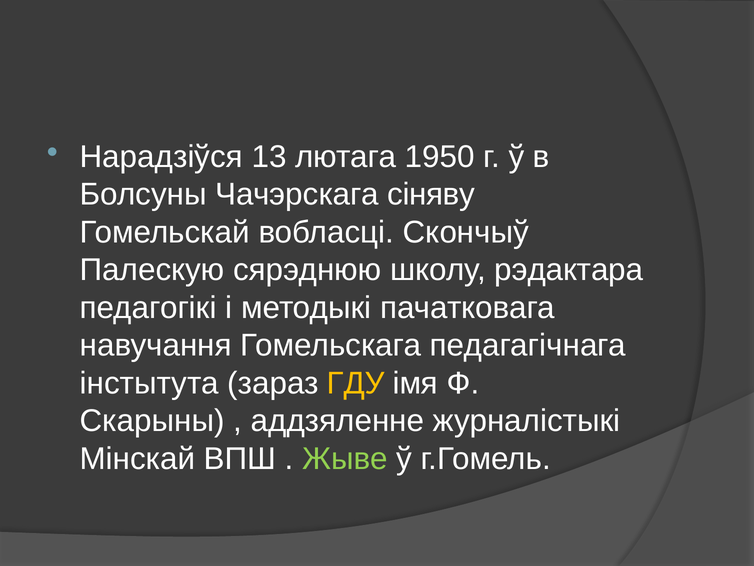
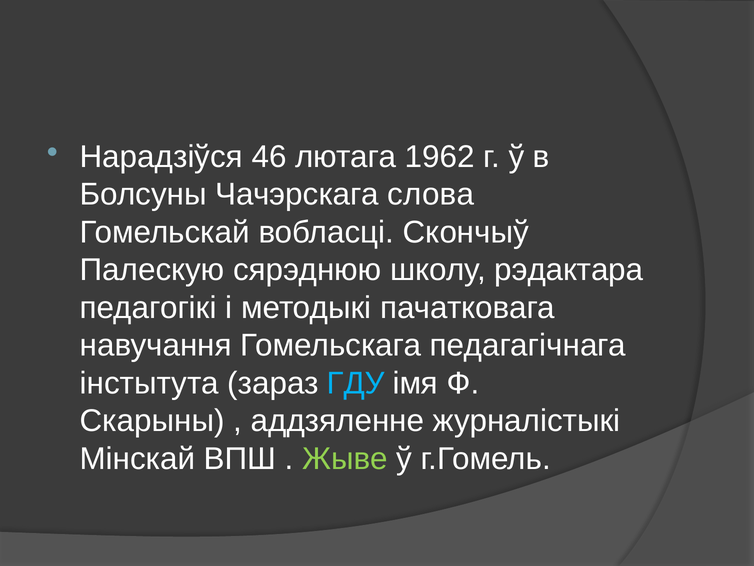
13: 13 -> 46 (269, 157)
1950: 1950 -> 1962 (440, 157)
сіняву: сіняву -> слова (431, 194)
ГДУ colour: yellow -> light blue (356, 383)
